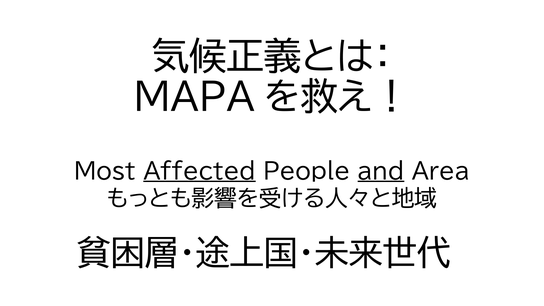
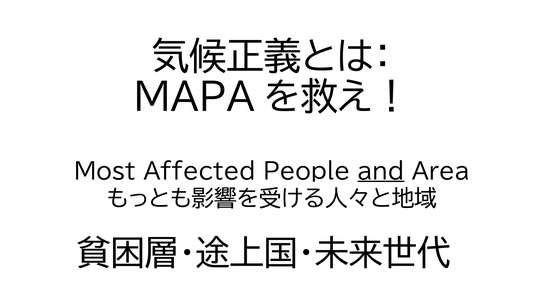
Affected underline: present -> none (200, 172)
